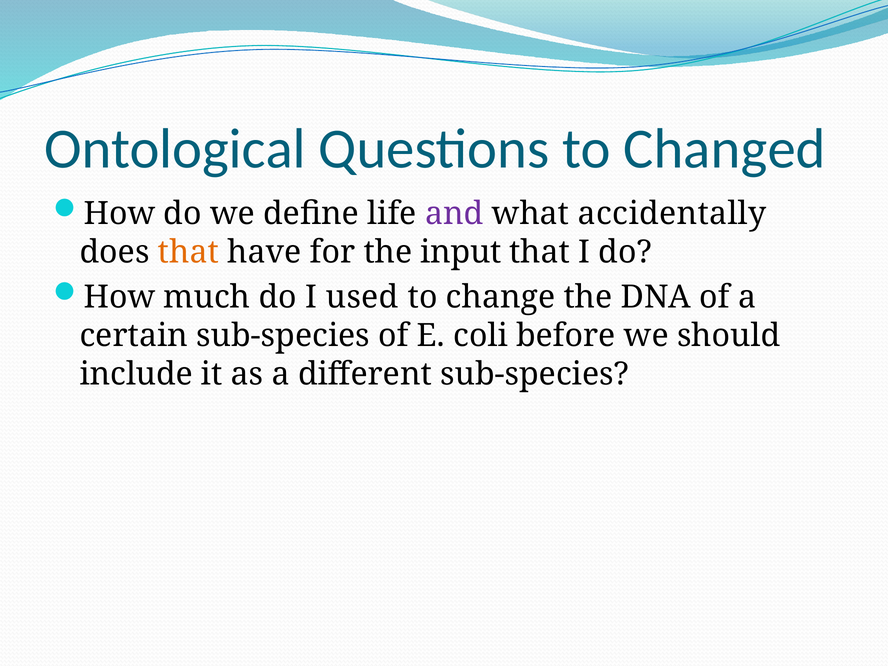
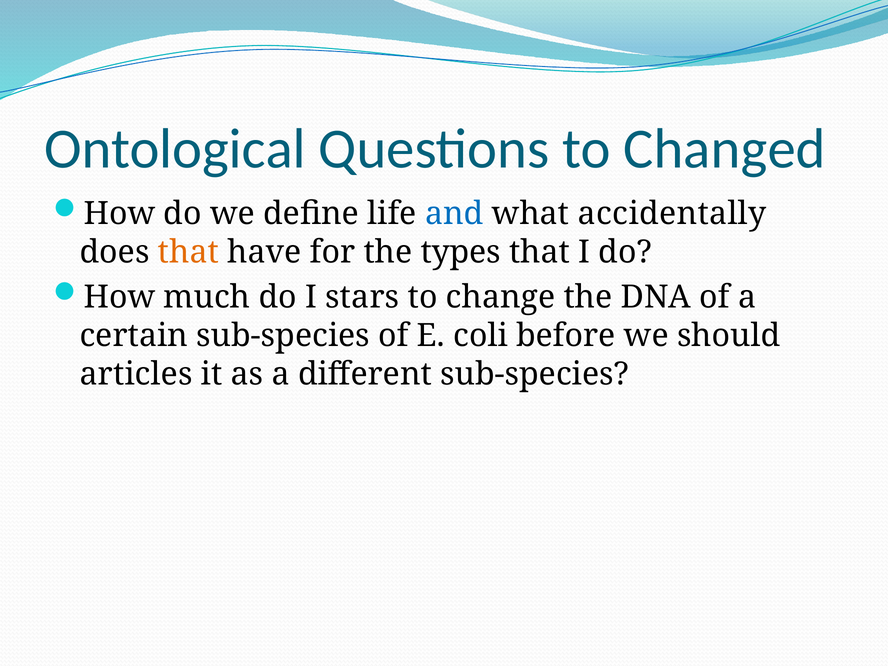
and colour: purple -> blue (454, 214)
input: input -> types (461, 252)
used: used -> stars (362, 297)
include: include -> articles (136, 374)
